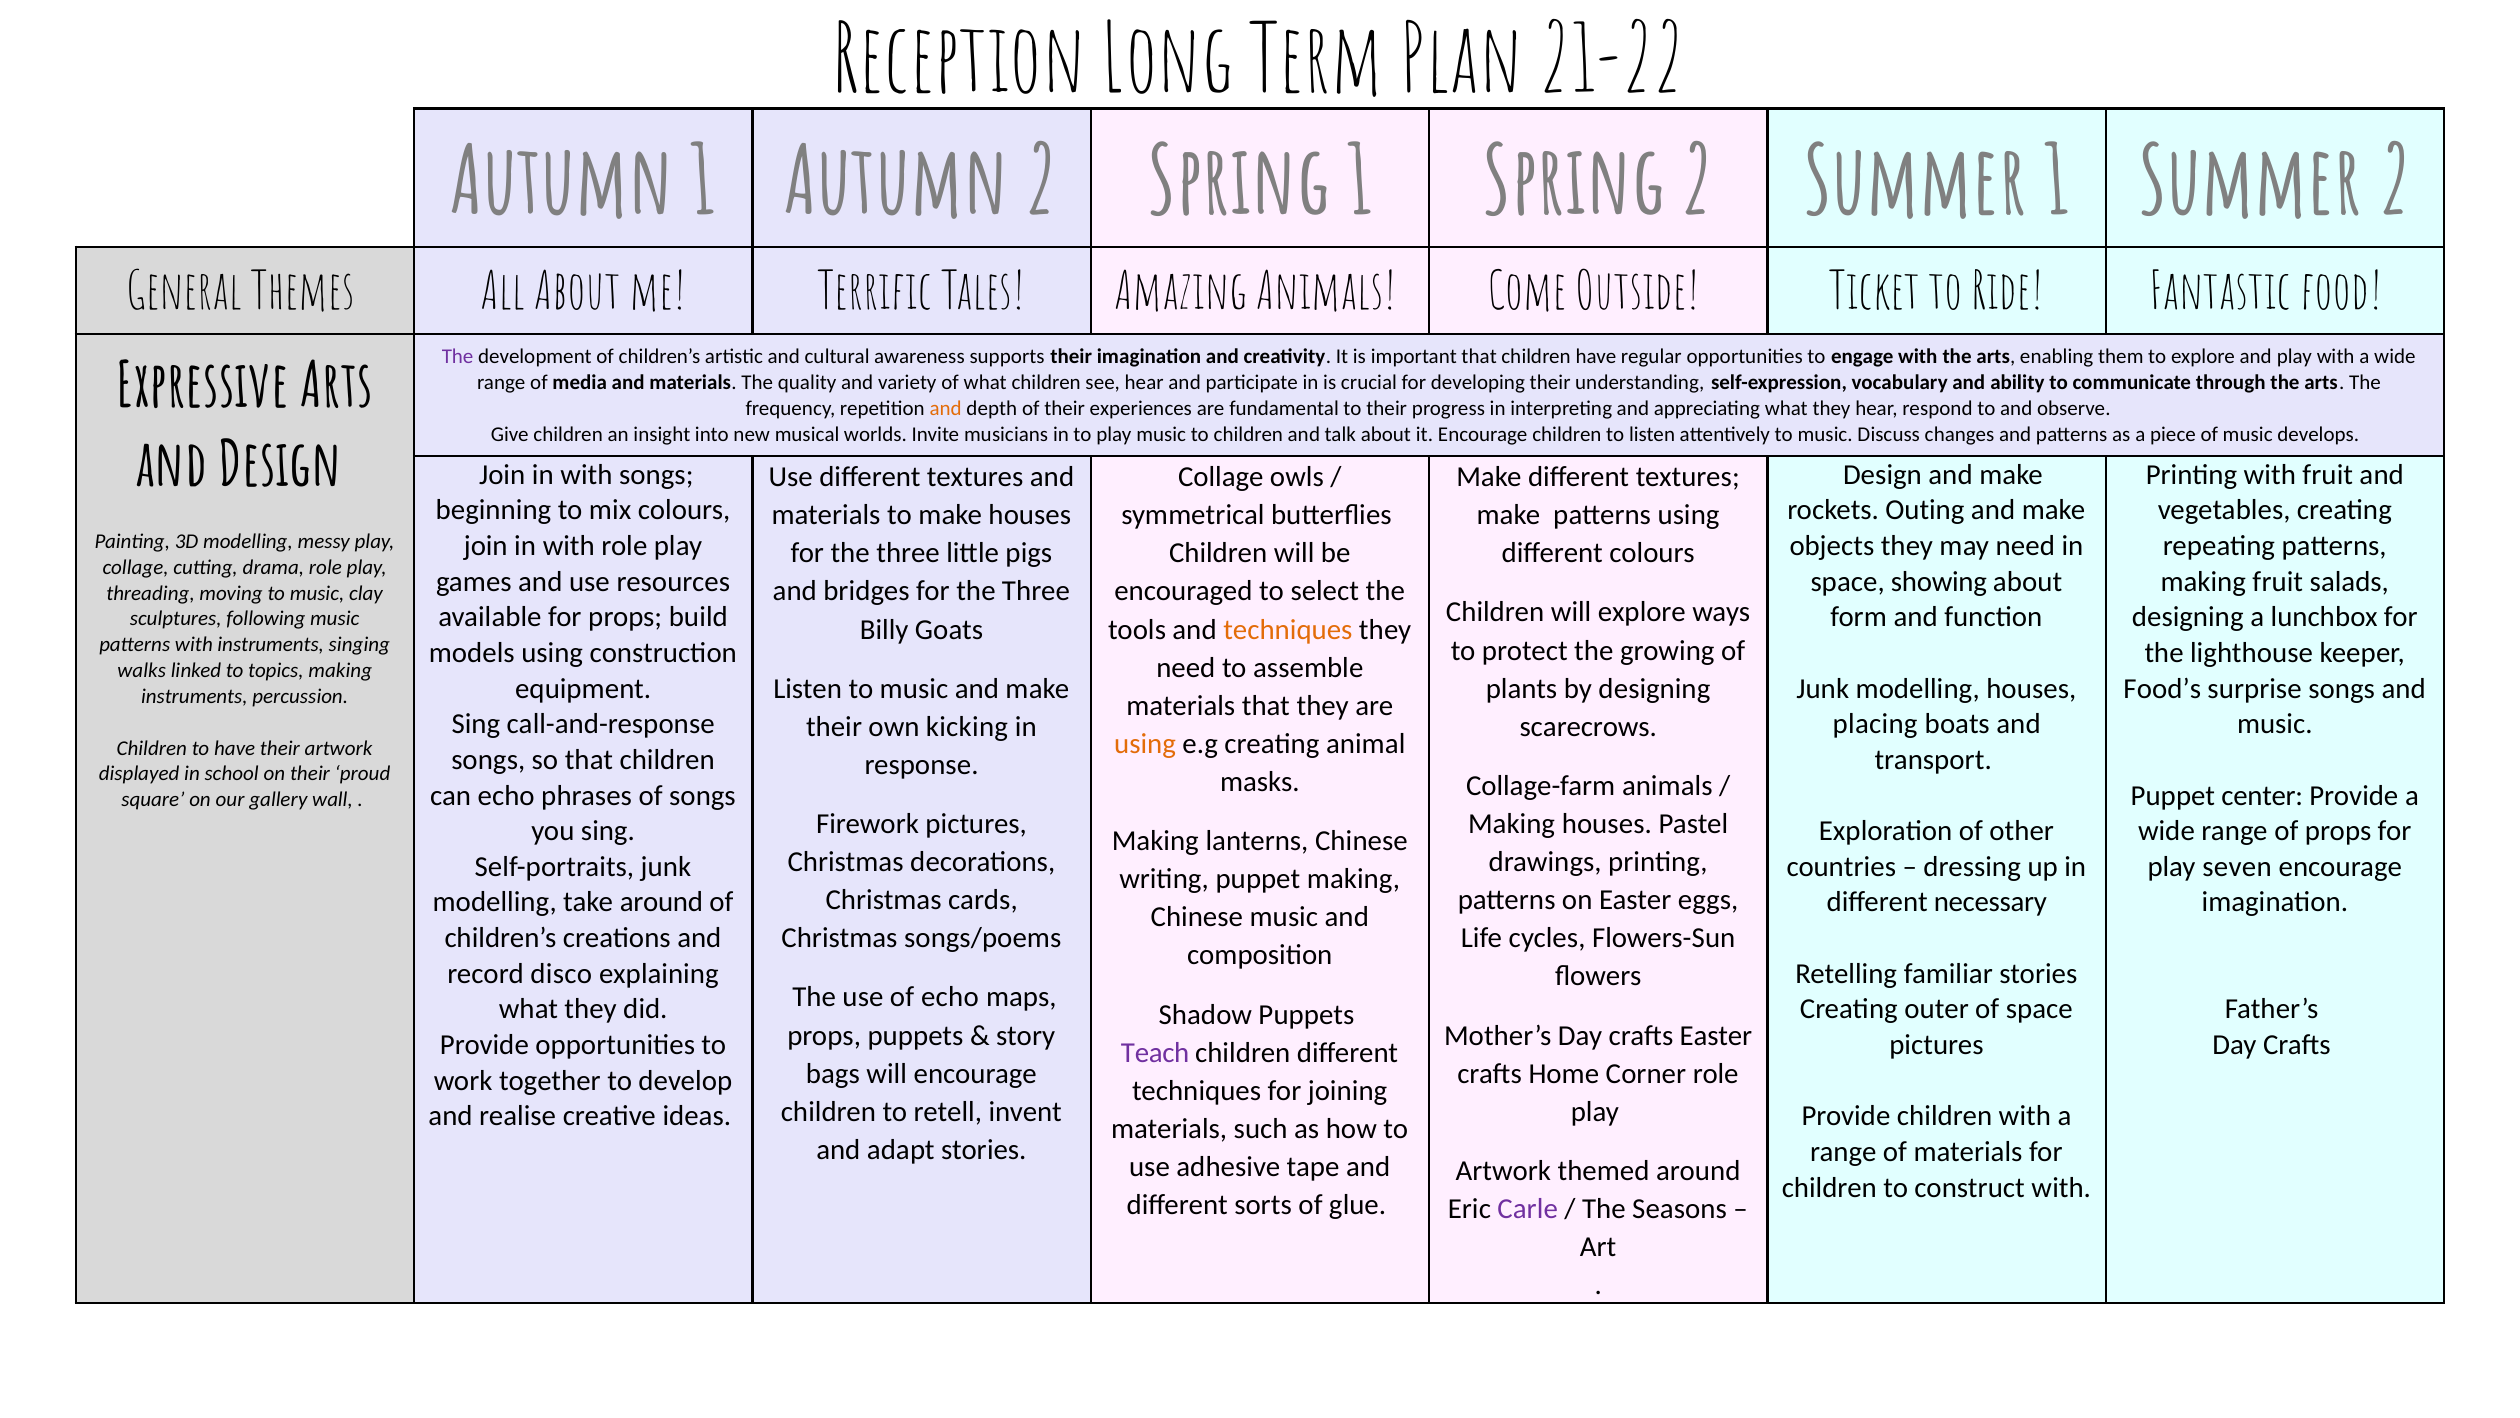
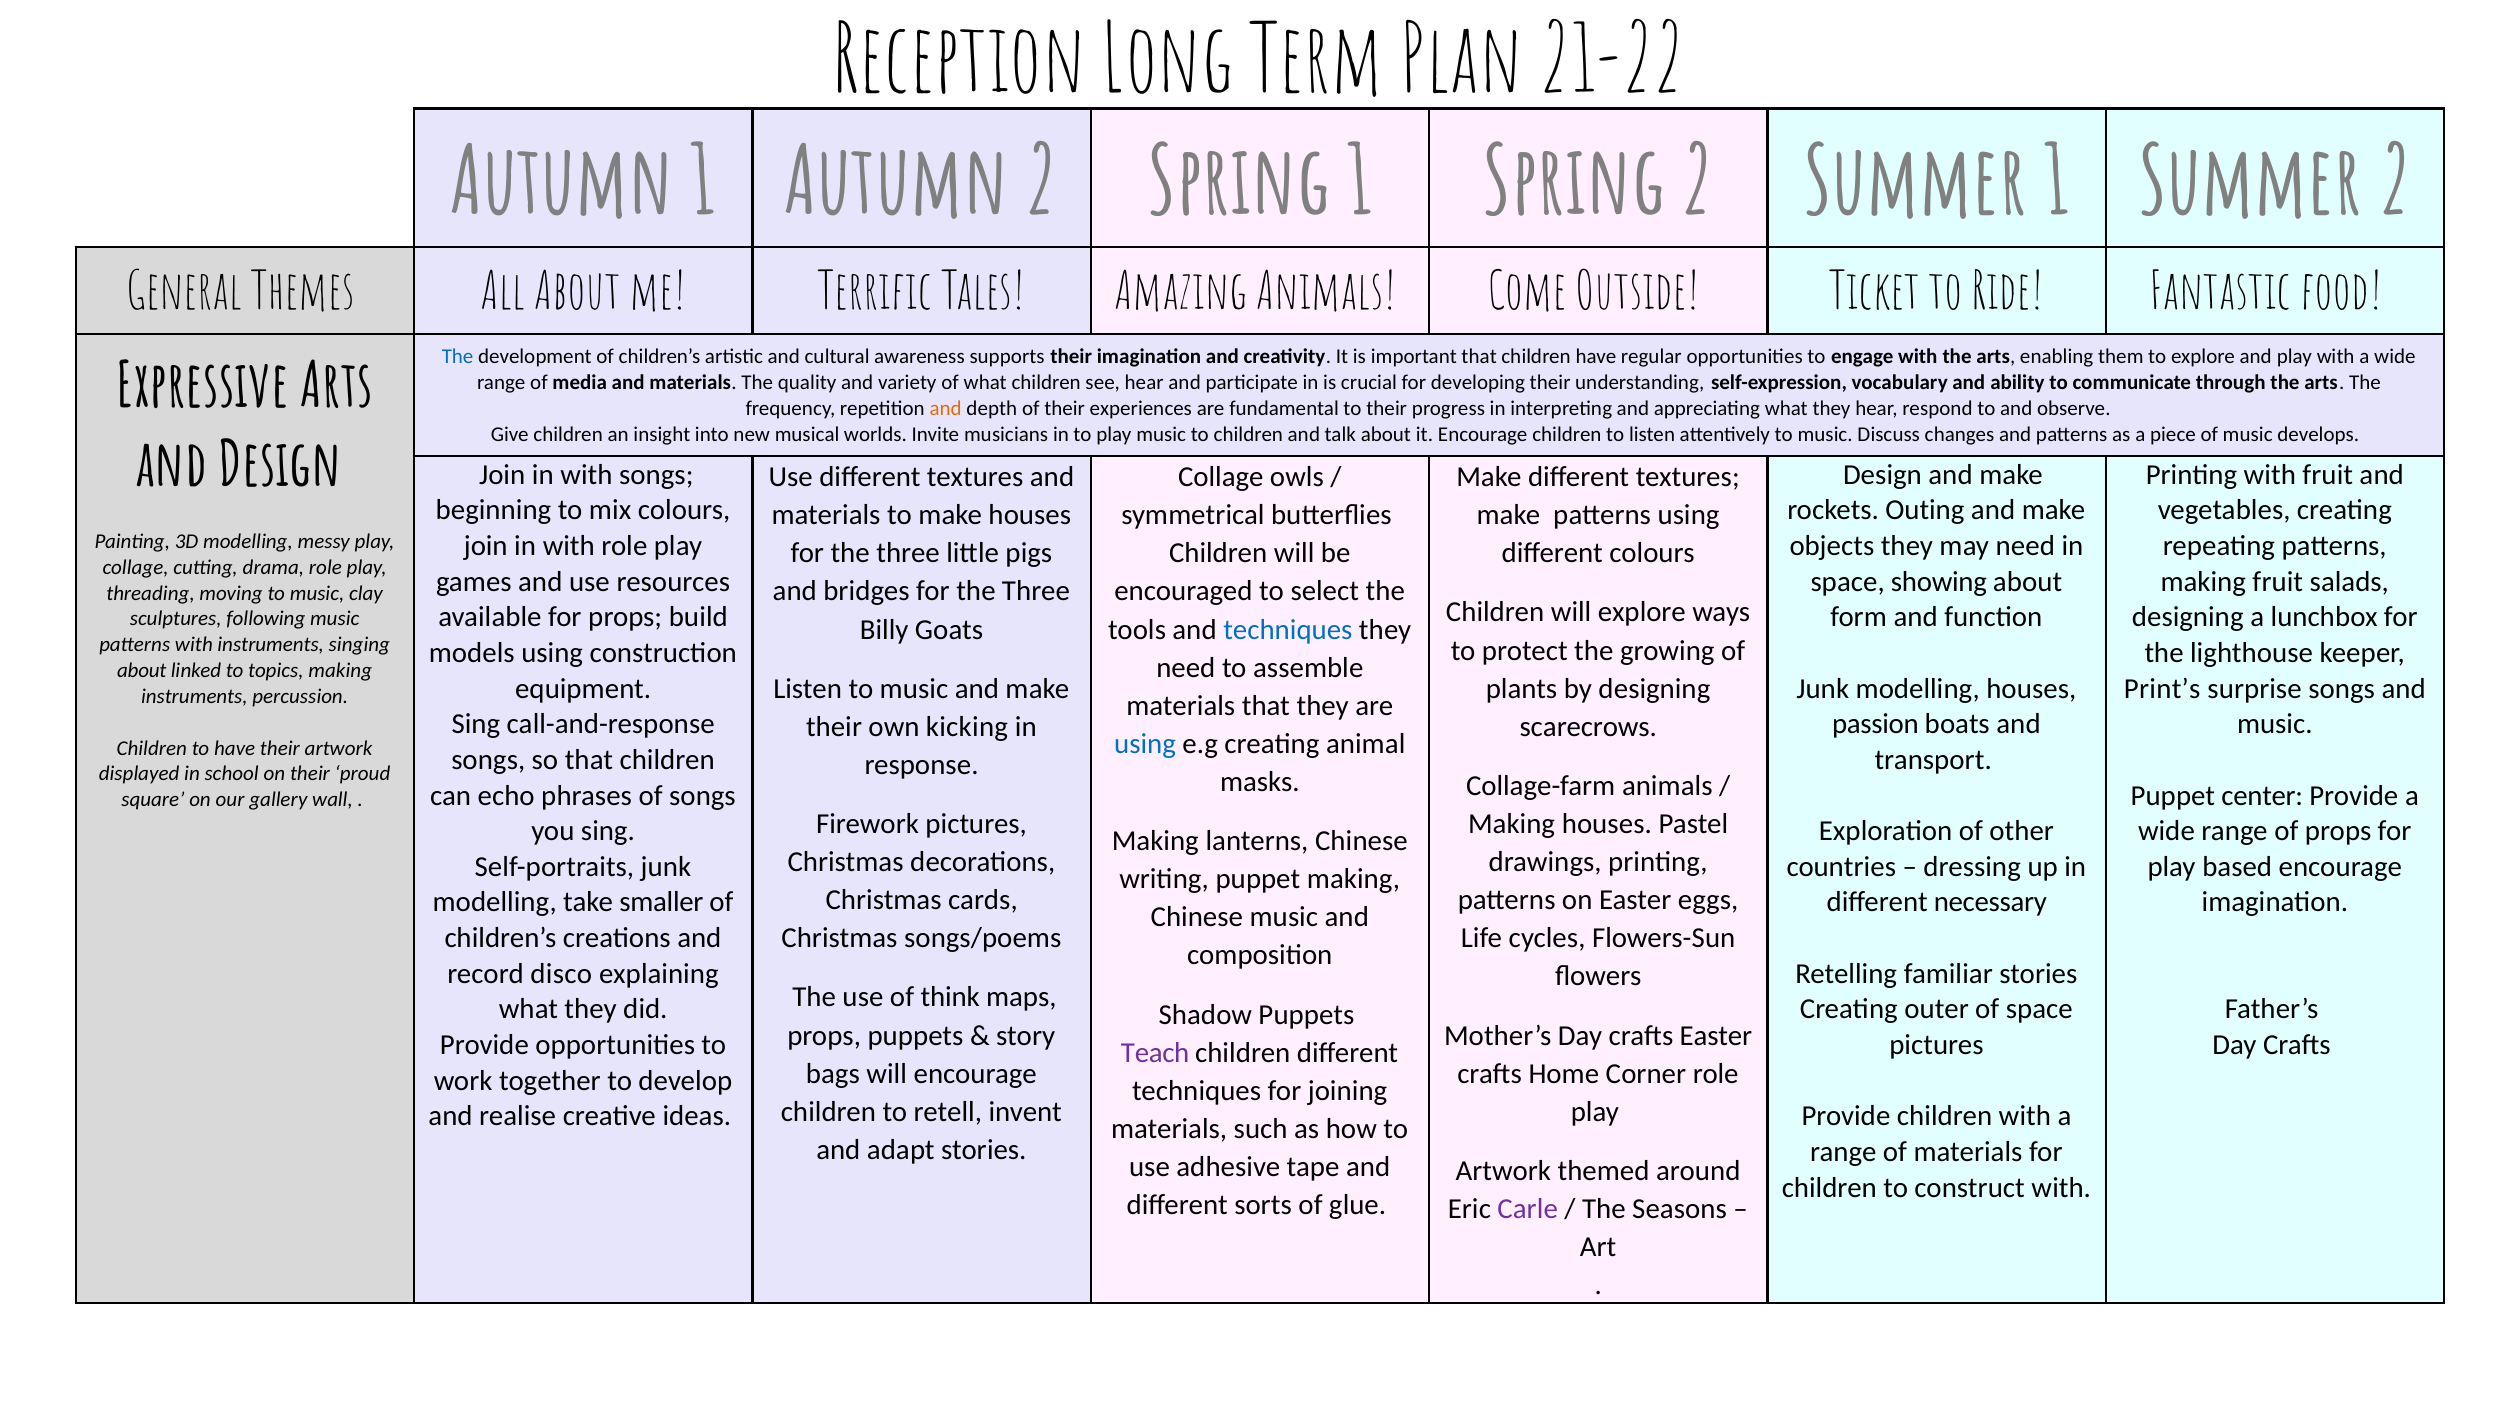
The colour: purple -> blue (458, 357)
techniques colour: orange -> blue (1288, 629)
walks: walks -> about (142, 670)
Food’s: Food’s -> Print’s (2162, 688)
placing: placing -> passion (1875, 724)
using colour: orange -> blue (1145, 744)
seven: seven -> based (2237, 866)
take around: around -> smaller (661, 902)
of echo: echo -> think (950, 997)
